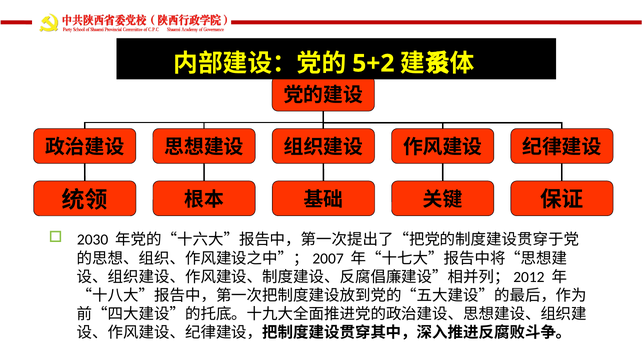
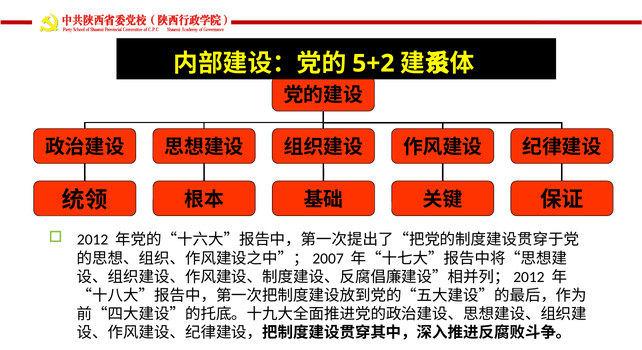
2030: 2030 -> 2012 (93, 240)
